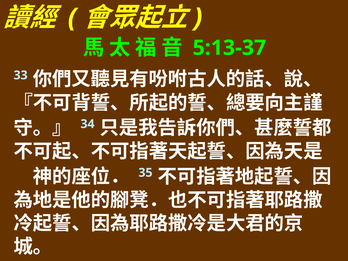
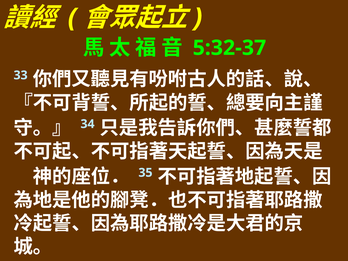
5:13-37: 5:13-37 -> 5:32-37 (229, 48)
